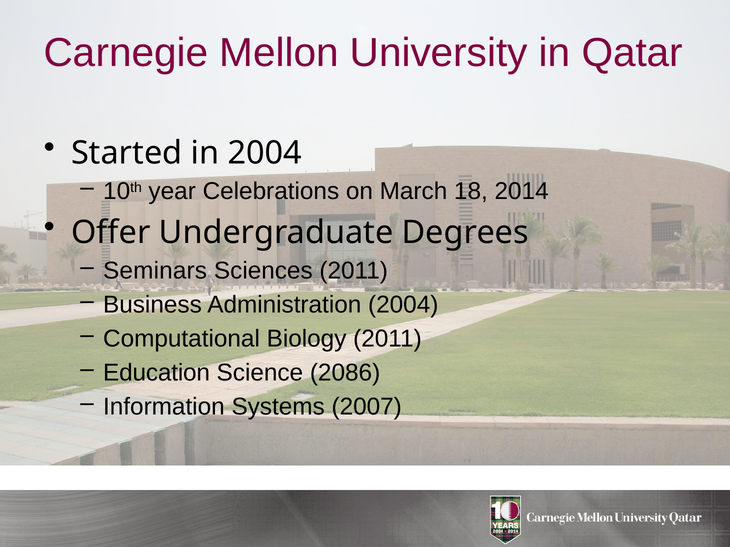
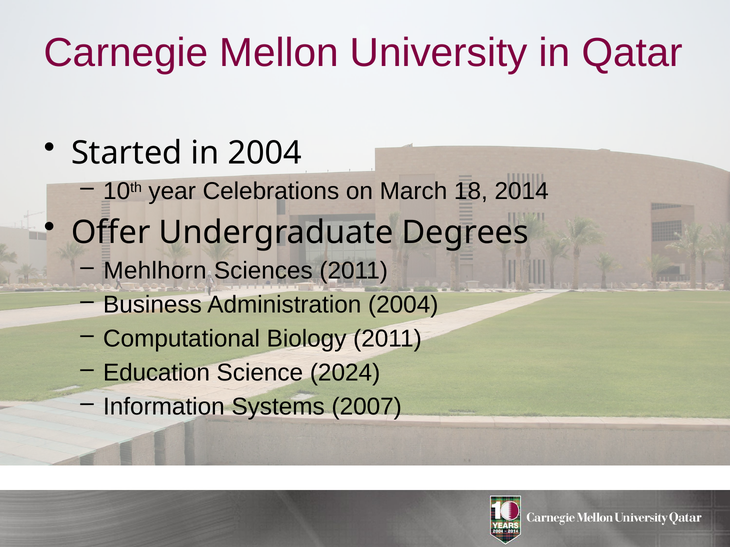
Seminars: Seminars -> Mehlhorn (155, 271)
2086: 2086 -> 2024 (345, 373)
